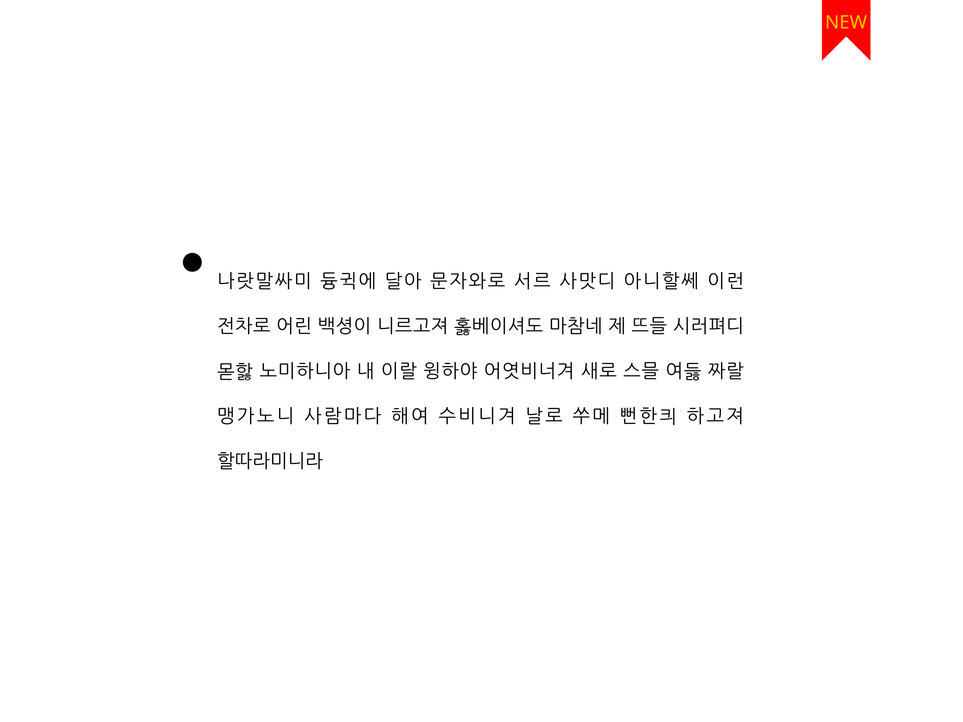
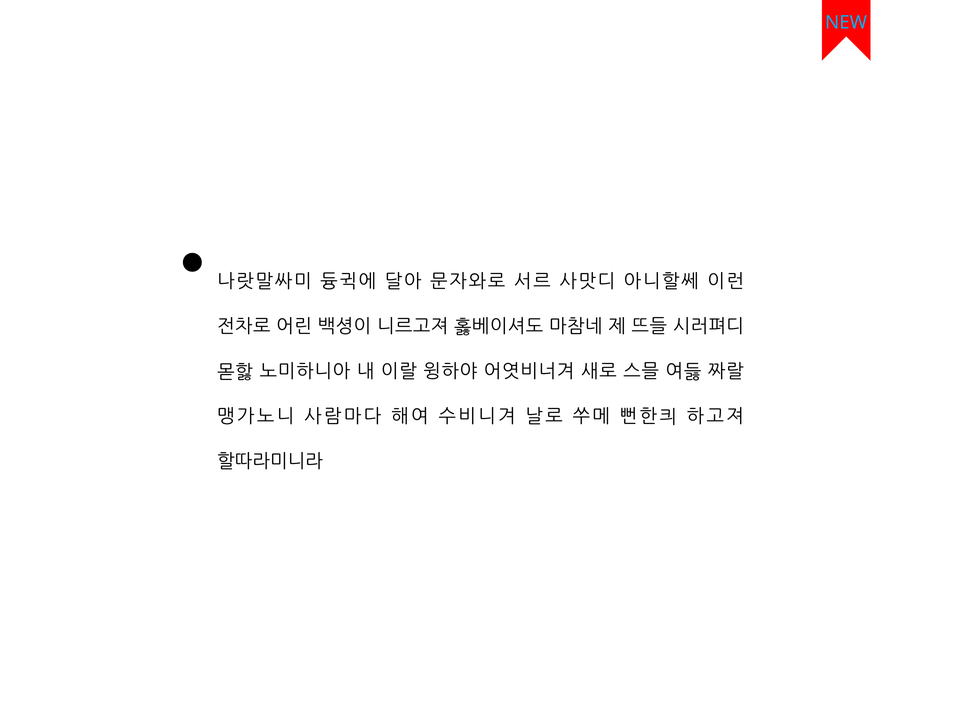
NEW colour: yellow -> light blue (846, 23)
